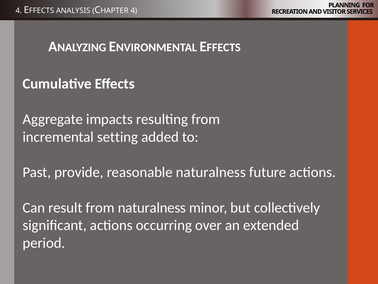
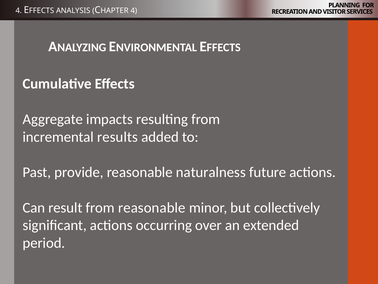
setting: setting -> results (118, 137)
from naturalness: naturalness -> reasonable (152, 207)
